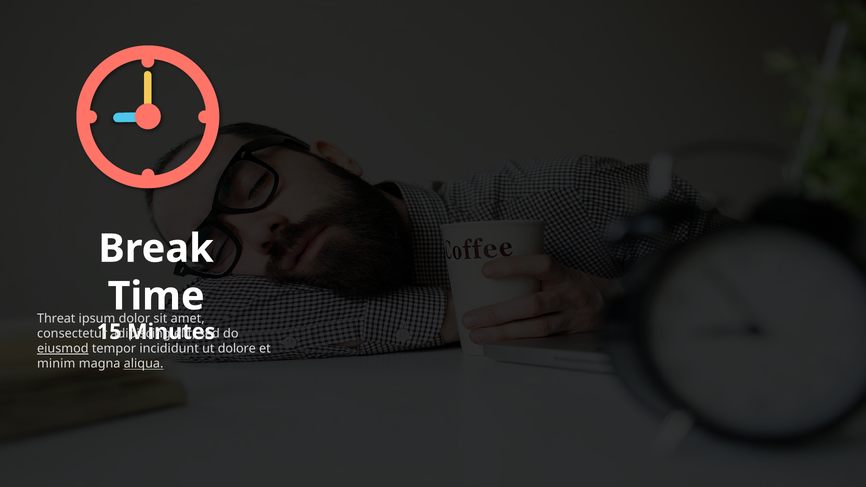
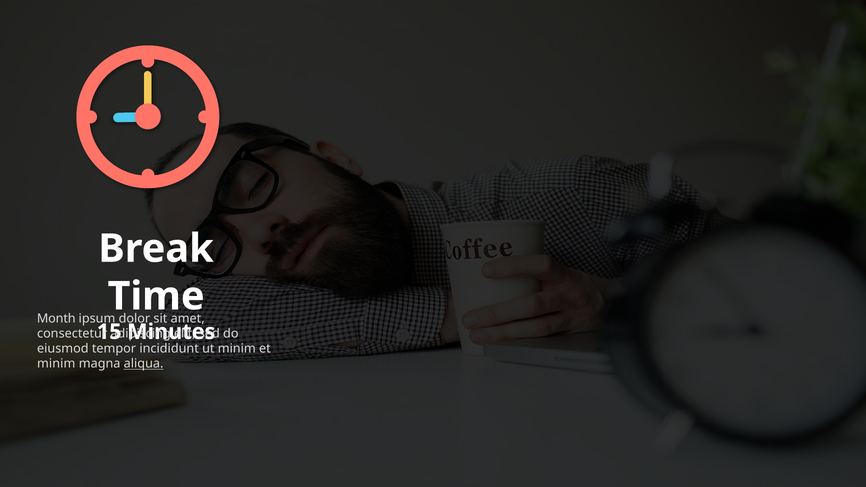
Threat: Threat -> Month (56, 318)
eiusmod underline: present -> none (63, 349)
dolore: dolore -> minim (237, 349)
